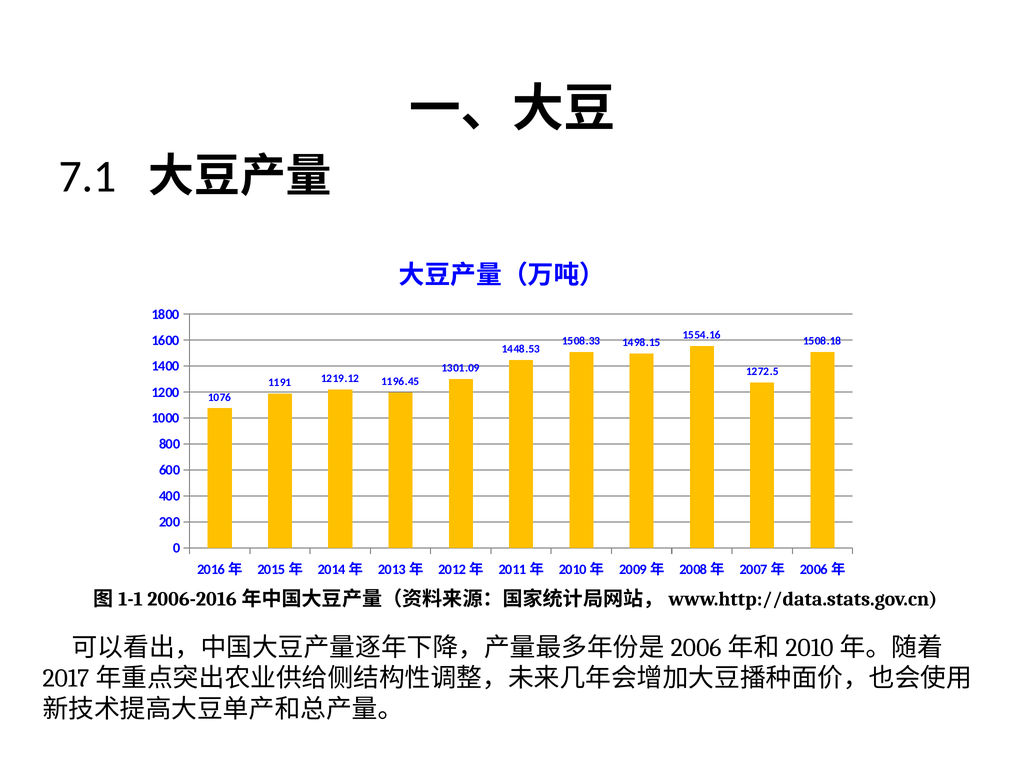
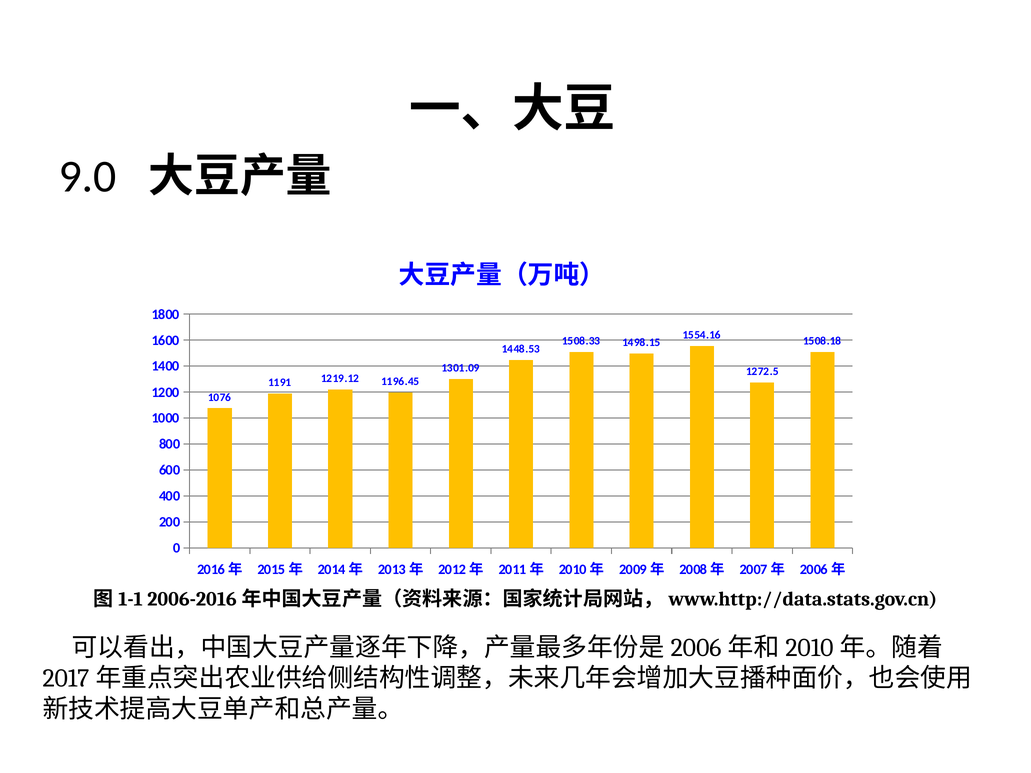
7.1: 7.1 -> 9.0 (88, 177)
